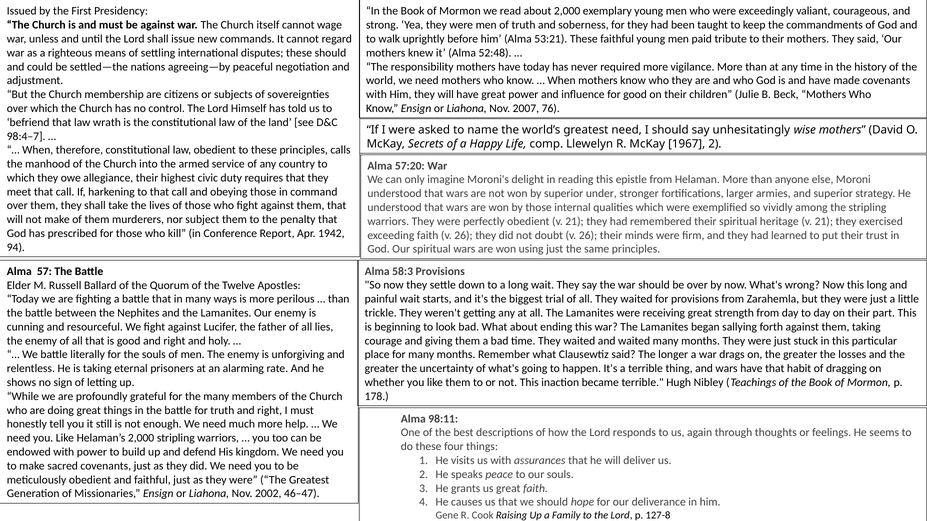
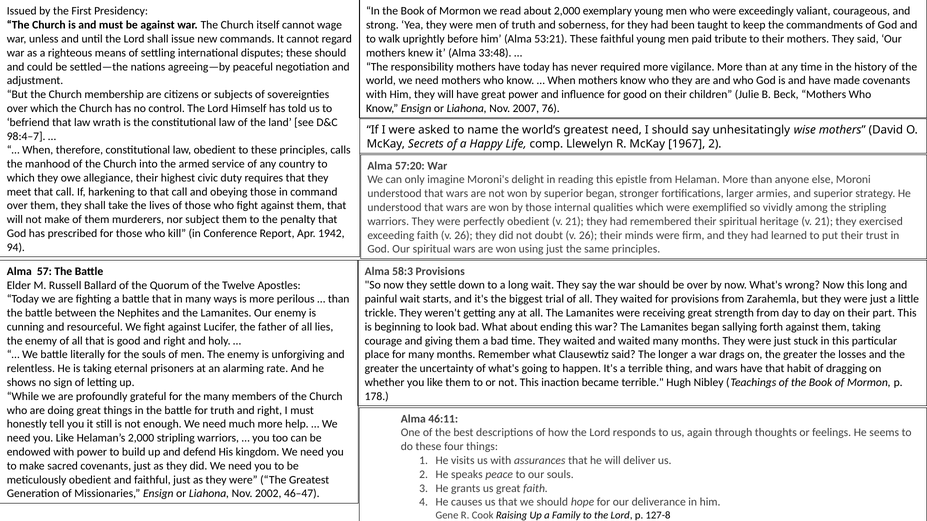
52:48: 52:48 -> 33:48 (495, 53)
superior under: under -> began (601, 194)
98:11: 98:11 -> 46:11 (443, 419)
